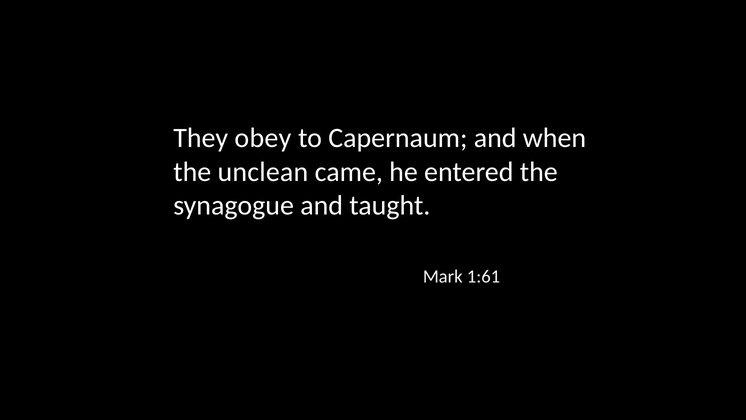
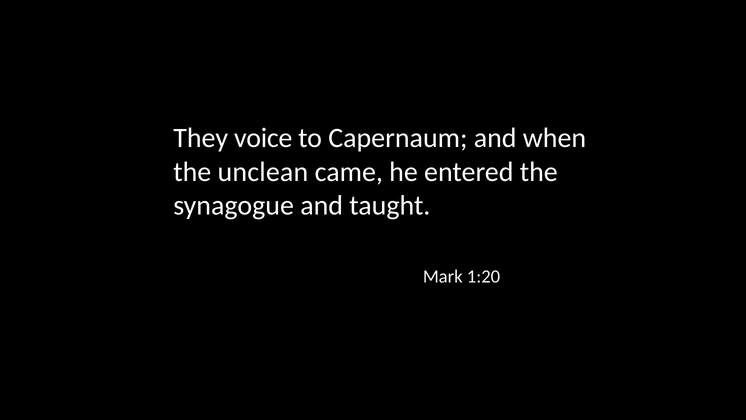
obey: obey -> voice (263, 138)
1:61: 1:61 -> 1:20 (484, 276)
